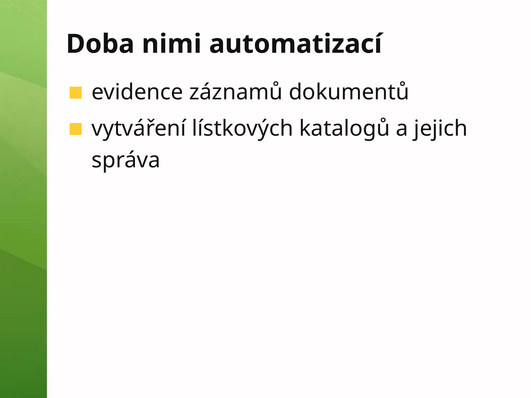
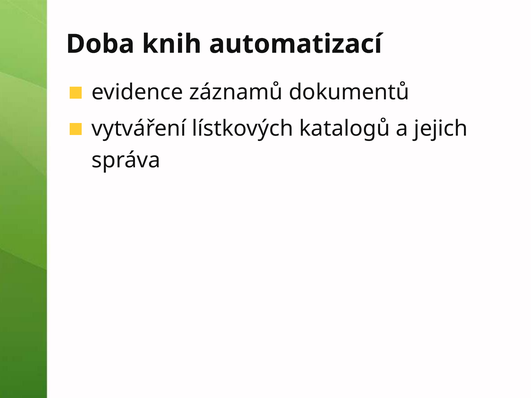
nimi: nimi -> knih (172, 44)
